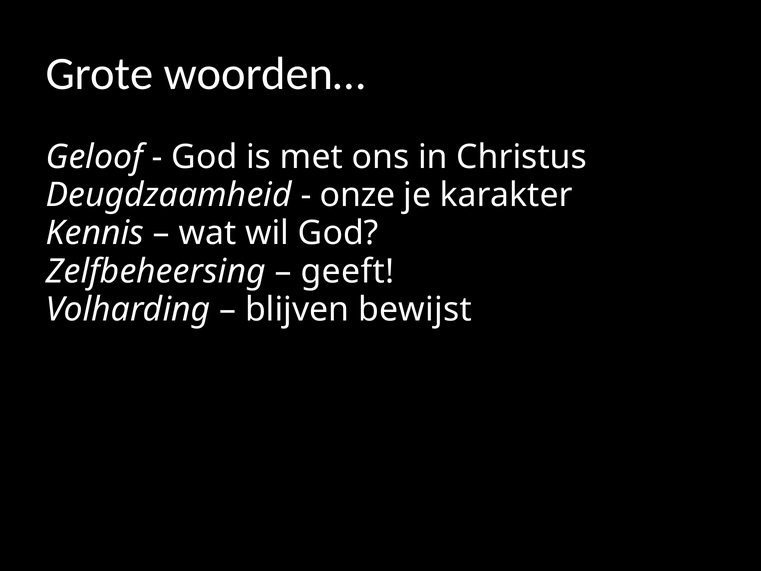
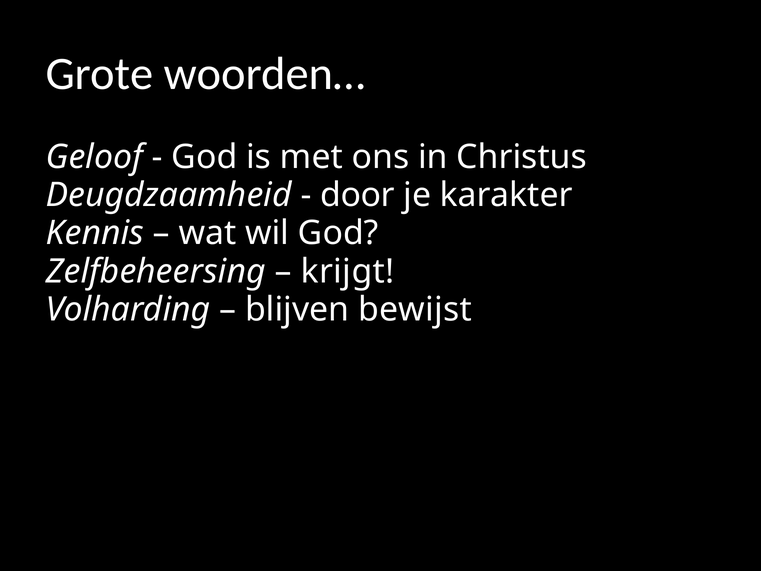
onze: onze -> door (358, 195)
geeft: geeft -> krijgt (347, 271)
